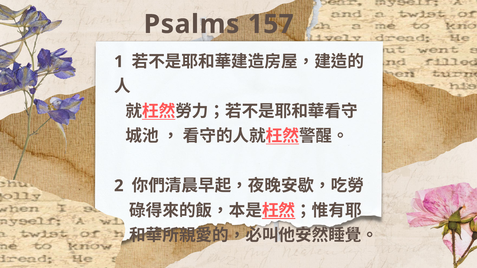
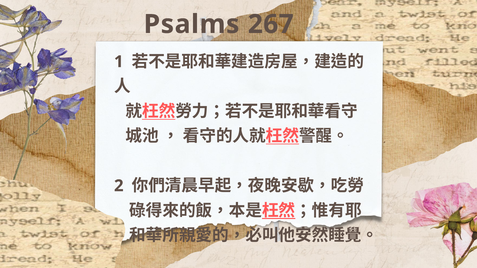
157: 157 -> 267 (271, 24)
